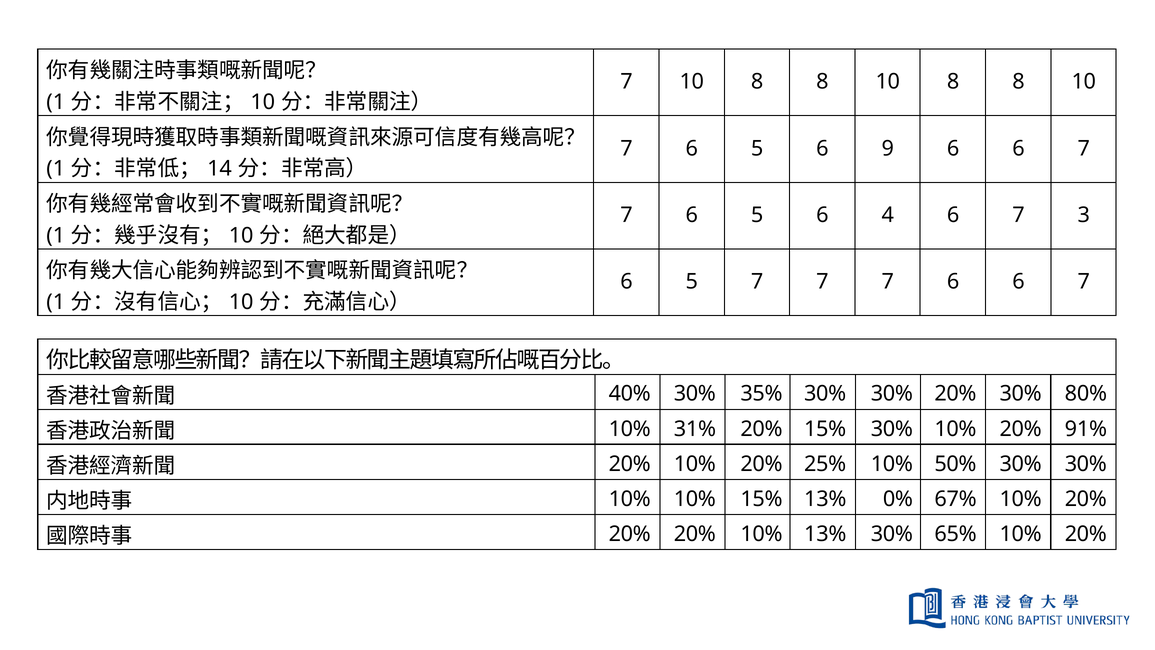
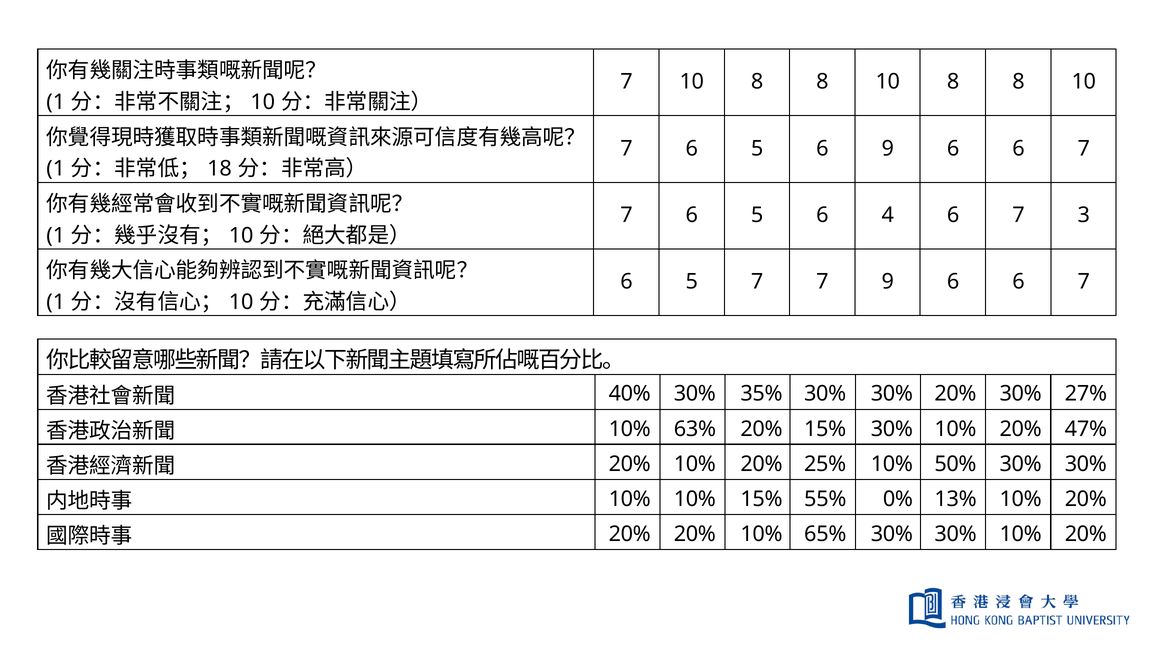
14: 14 -> 18 (220, 169)
7 7 7: 7 -> 9 (888, 282)
80%: 80% -> 27% (1086, 394)
31%: 31% -> 63% (695, 429)
91%: 91% -> 47% (1086, 429)
15% 13%: 13% -> 55% (825, 499)
67%: 67% -> 13% (956, 499)
10% 13%: 13% -> 65% (825, 534)
65%: 65% -> 30% (956, 534)
